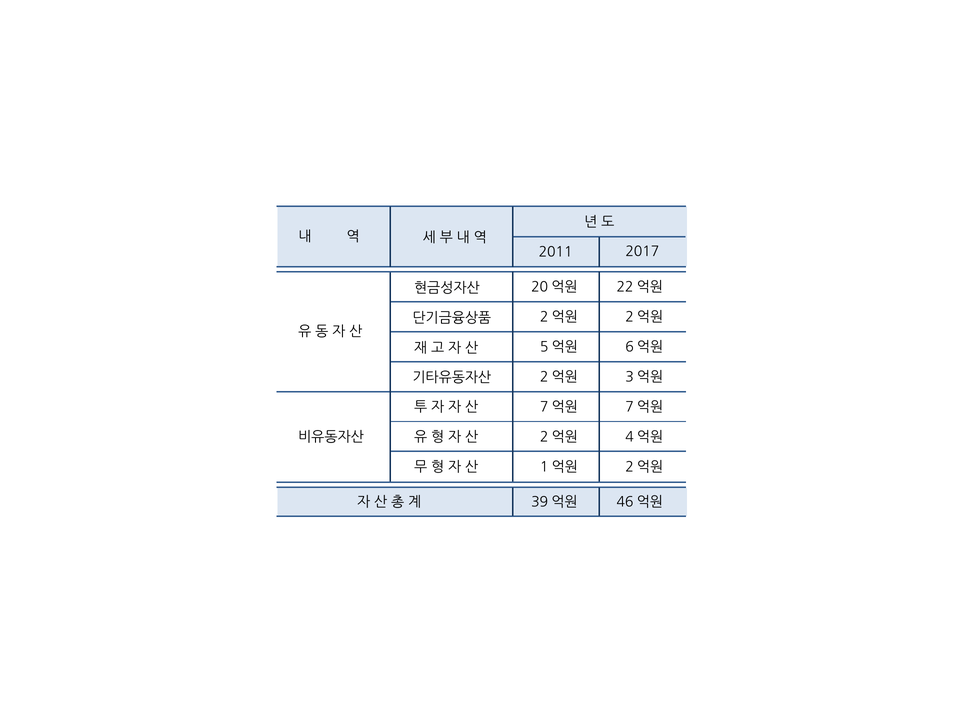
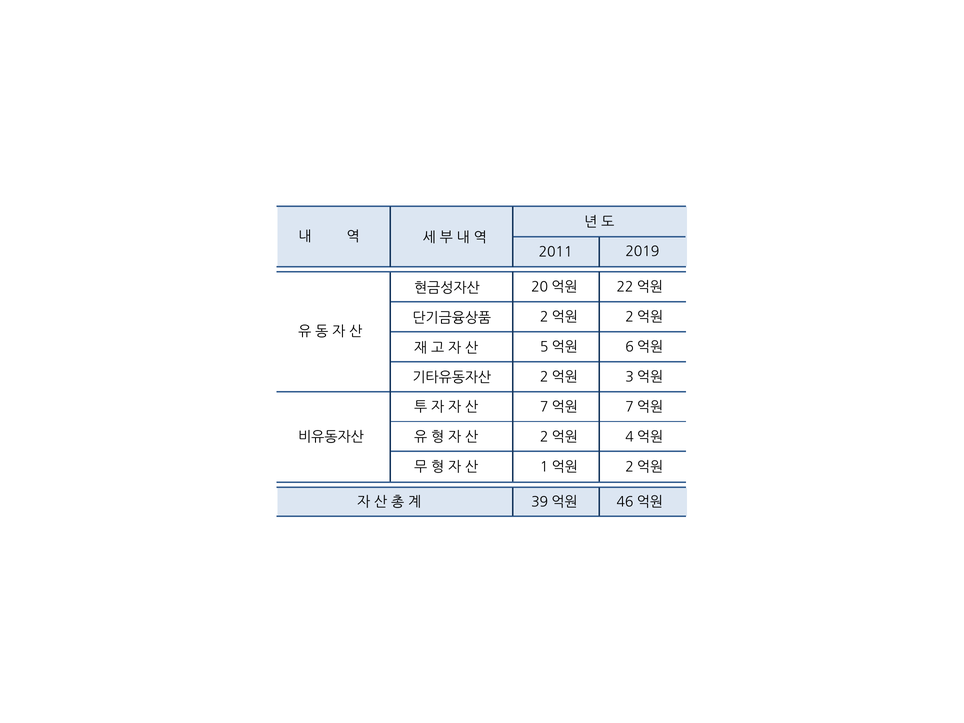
2017: 2017 -> 2019 (642, 252)
